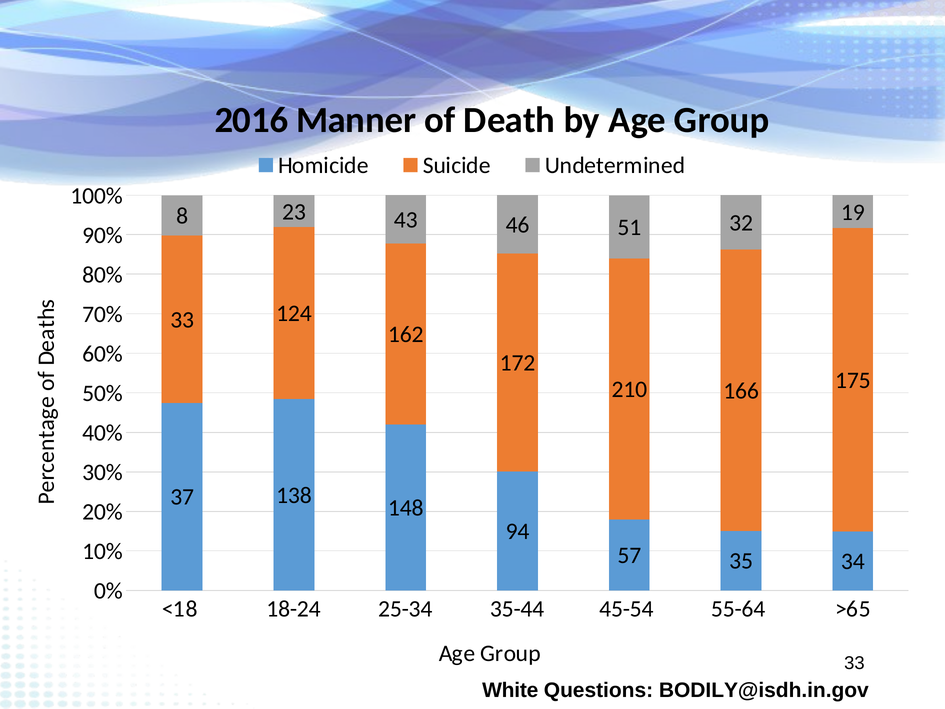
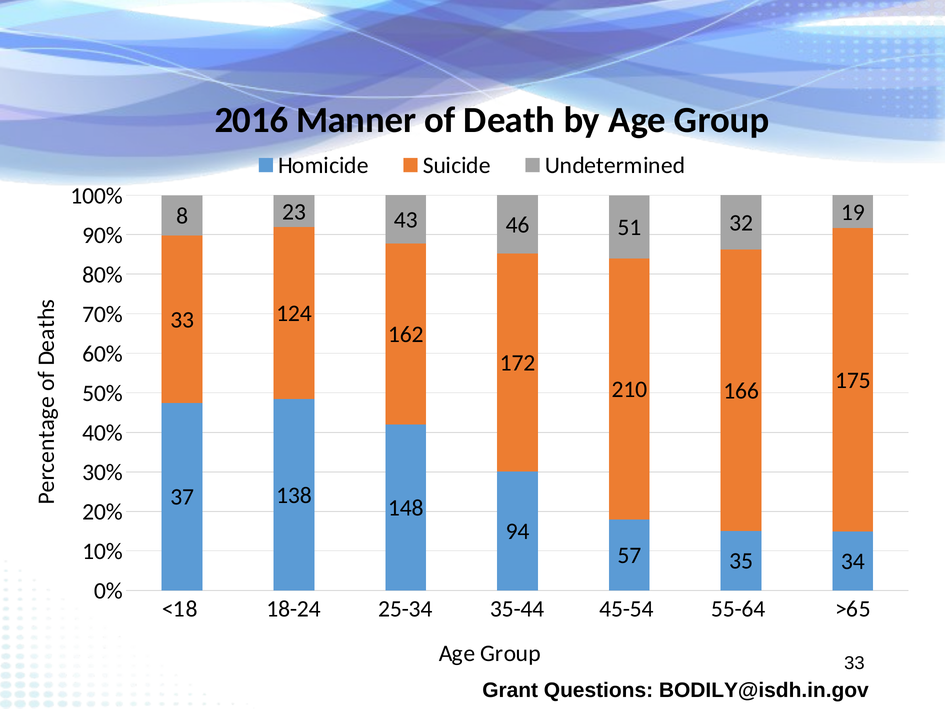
White: White -> Grant (510, 690)
